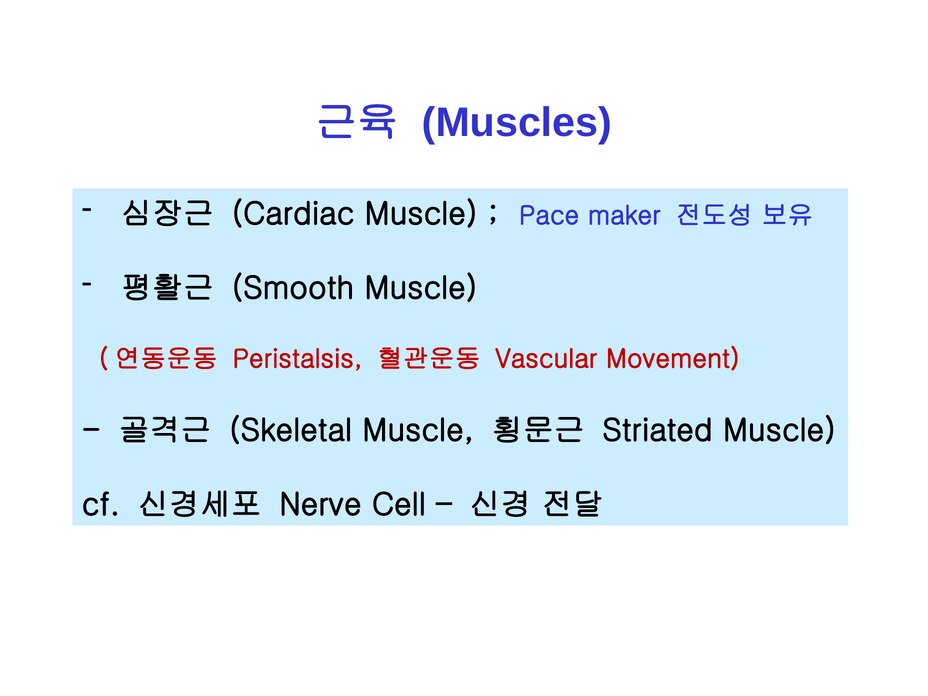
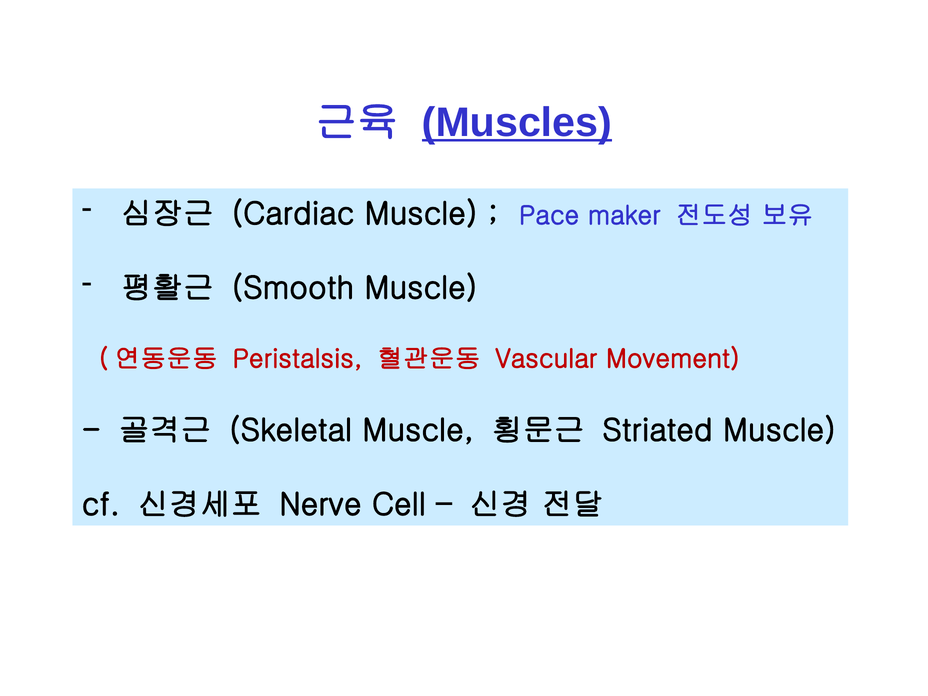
Muscles underline: none -> present (517, 123)
